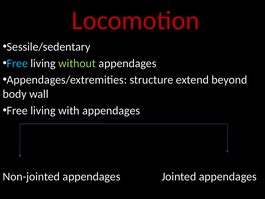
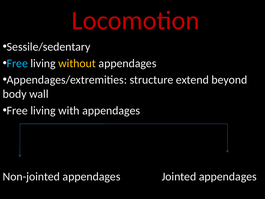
without colour: light green -> yellow (77, 63)
